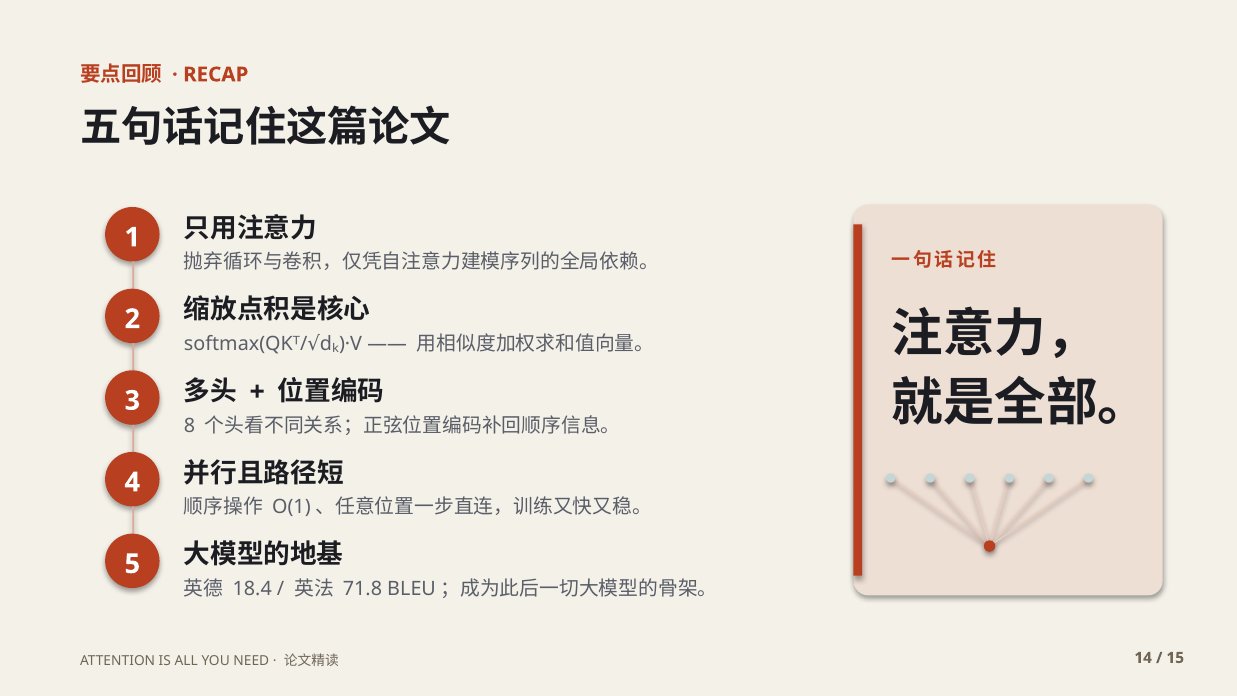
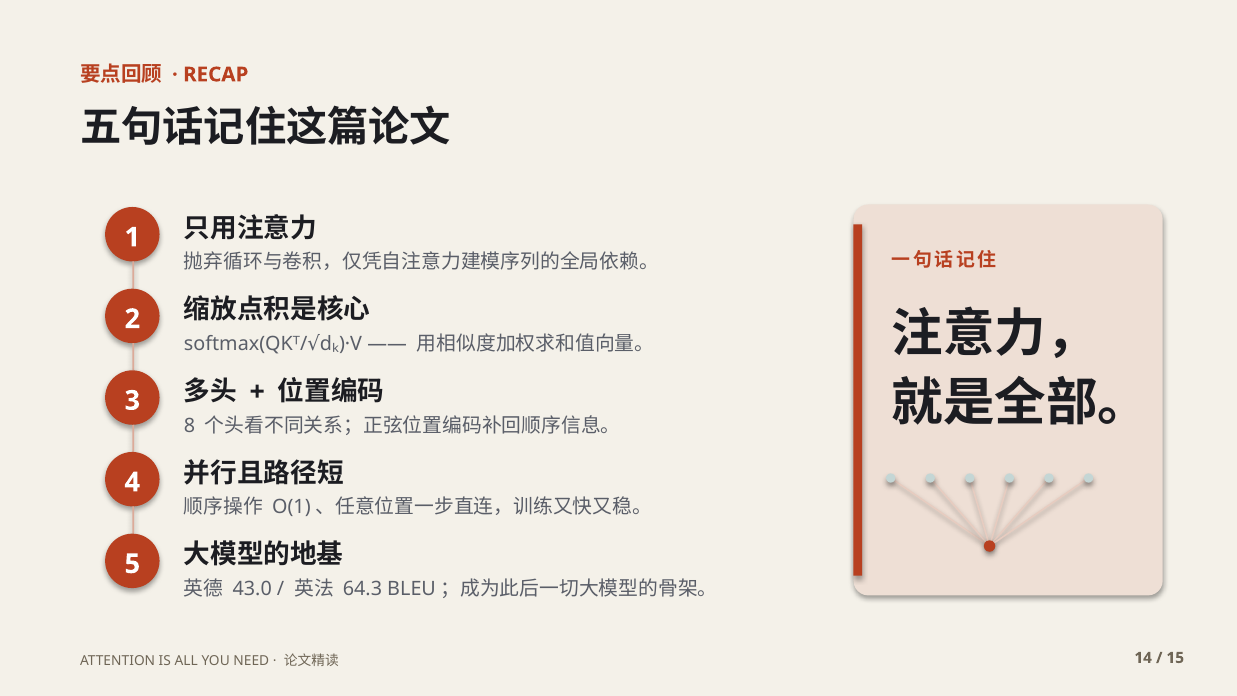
18.4: 18.4 -> 43.0 (252, 589)
71.8: 71.8 -> 64.3 (362, 589)
